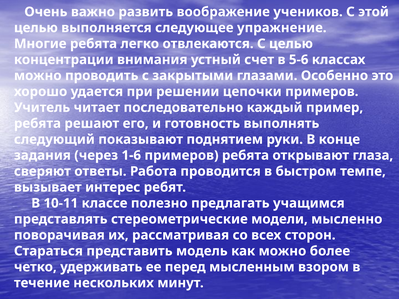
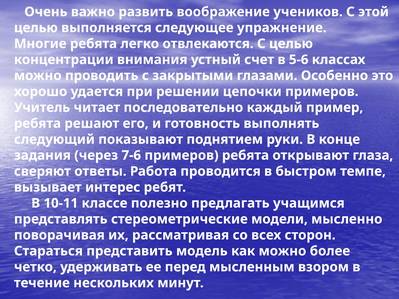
1-6: 1-6 -> 7-6 (131, 155)
